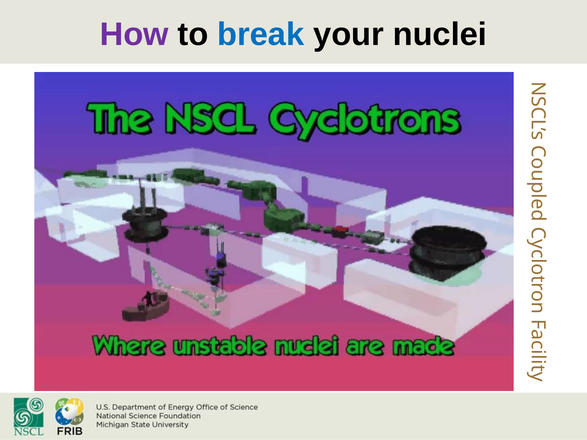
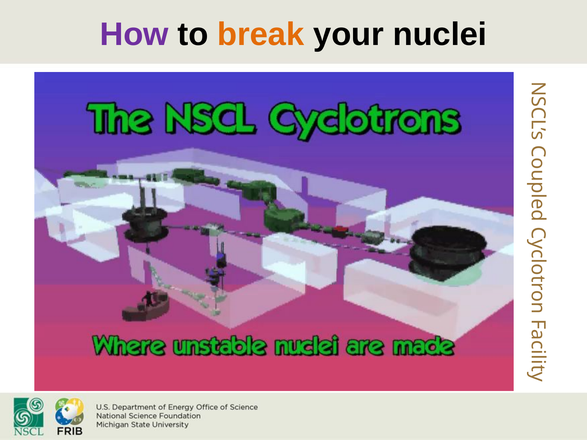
break colour: blue -> orange (261, 34)
